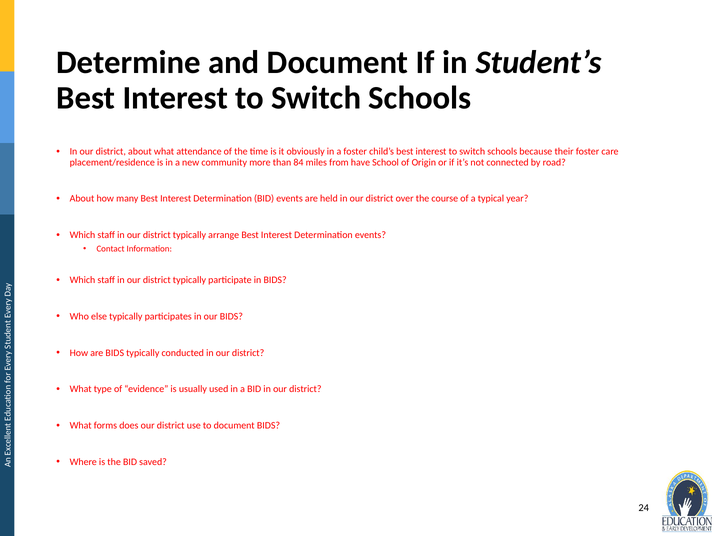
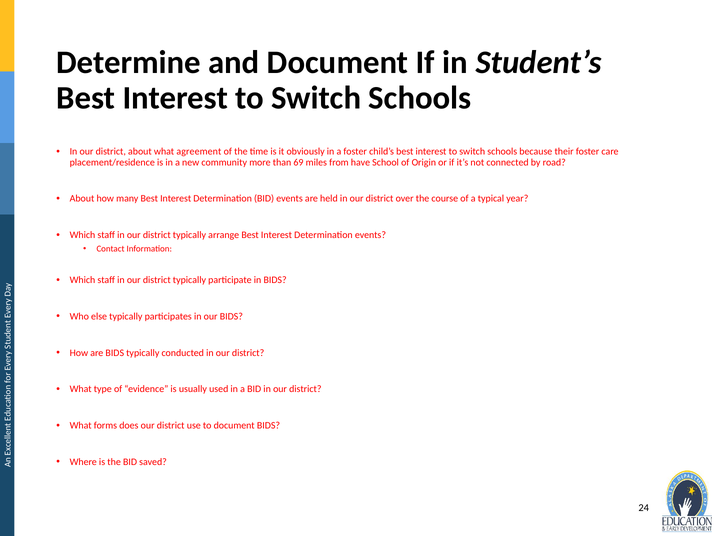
attendance: attendance -> agreement (199, 152)
84: 84 -> 69 (298, 162)
